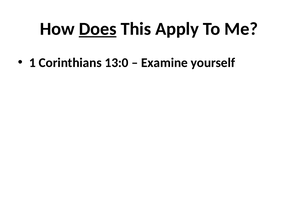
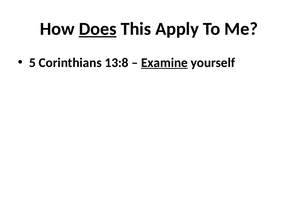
1: 1 -> 5 (32, 63)
13:0: 13:0 -> 13:8 (117, 63)
Examine underline: none -> present (164, 63)
